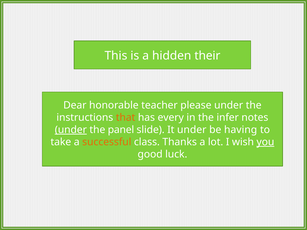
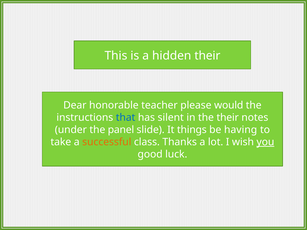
please under: under -> would (229, 105)
that colour: orange -> blue (126, 118)
every: every -> silent (171, 118)
the infer: infer -> their (228, 118)
under underline: present -> none (71, 130)
It under: under -> things (192, 130)
